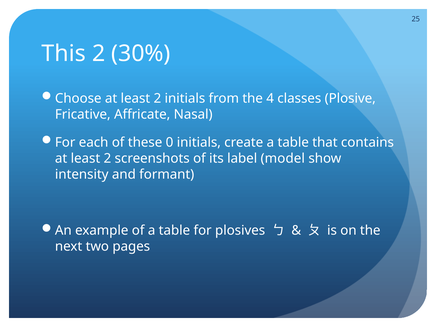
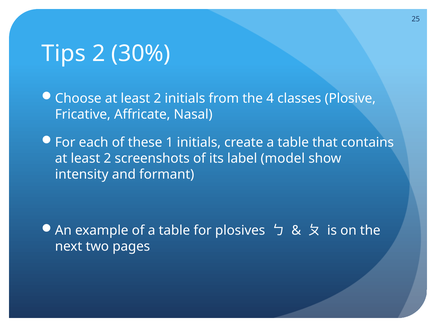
This: This -> Tips (64, 54)
0: 0 -> 1 (170, 142)
